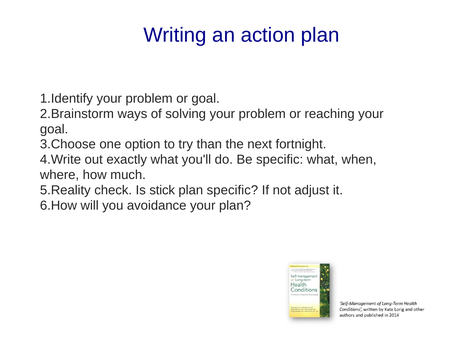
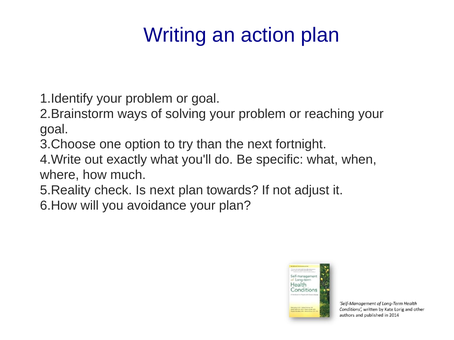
Is stick: stick -> next (162, 191)
plan specific: specific -> towards (233, 191)
